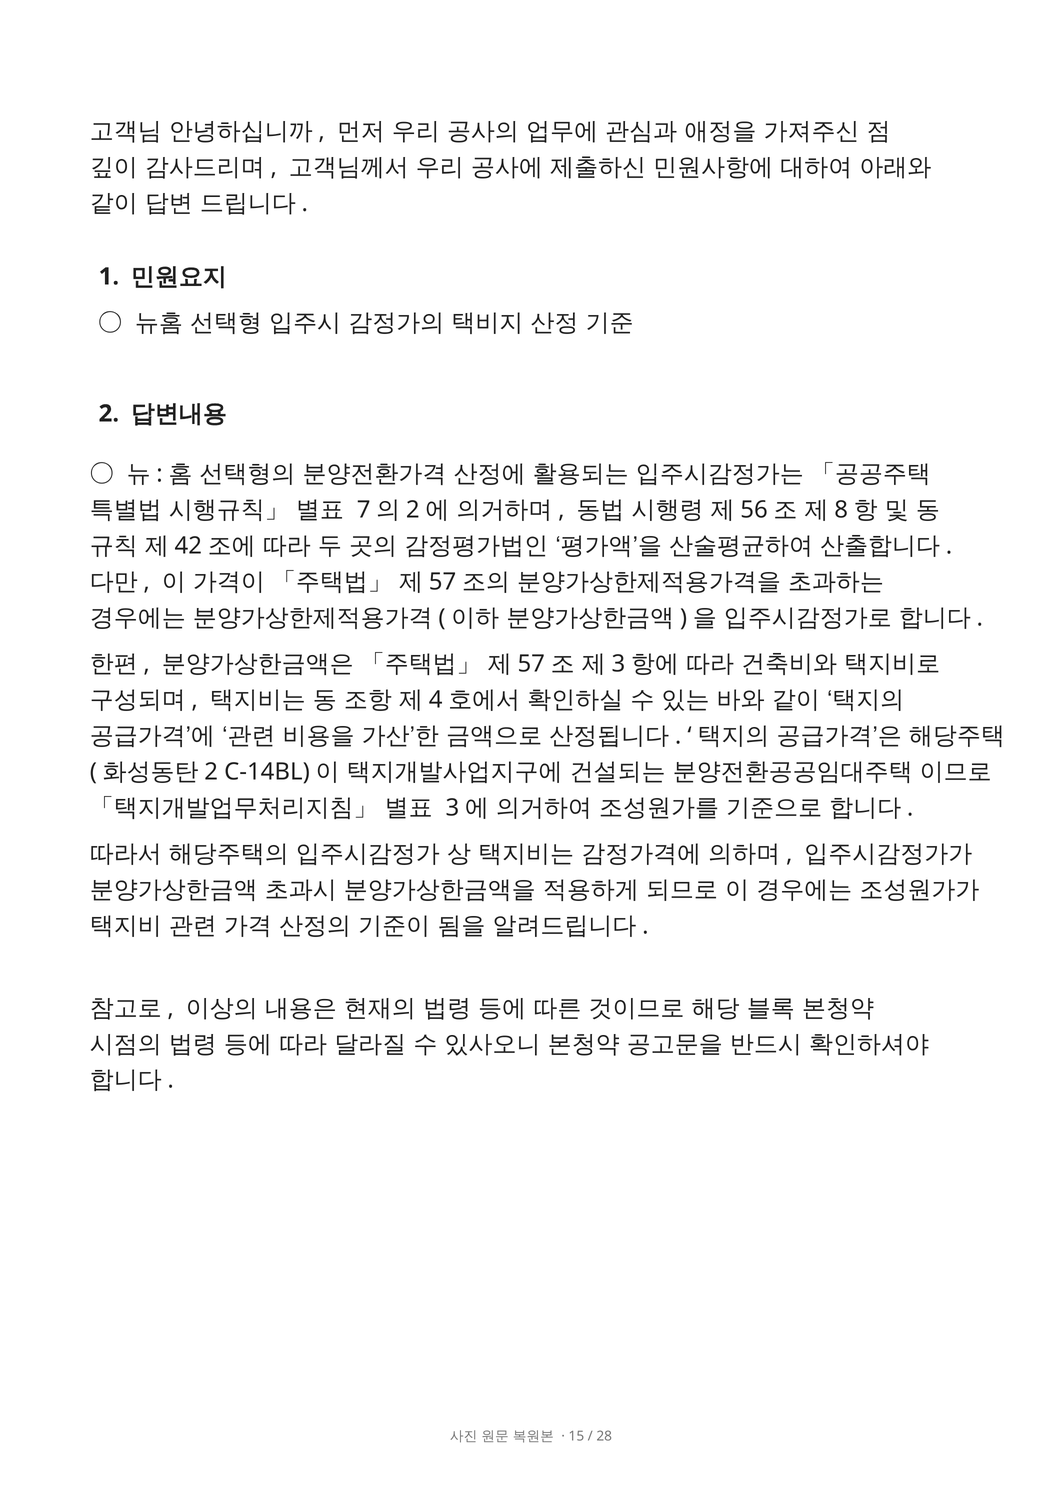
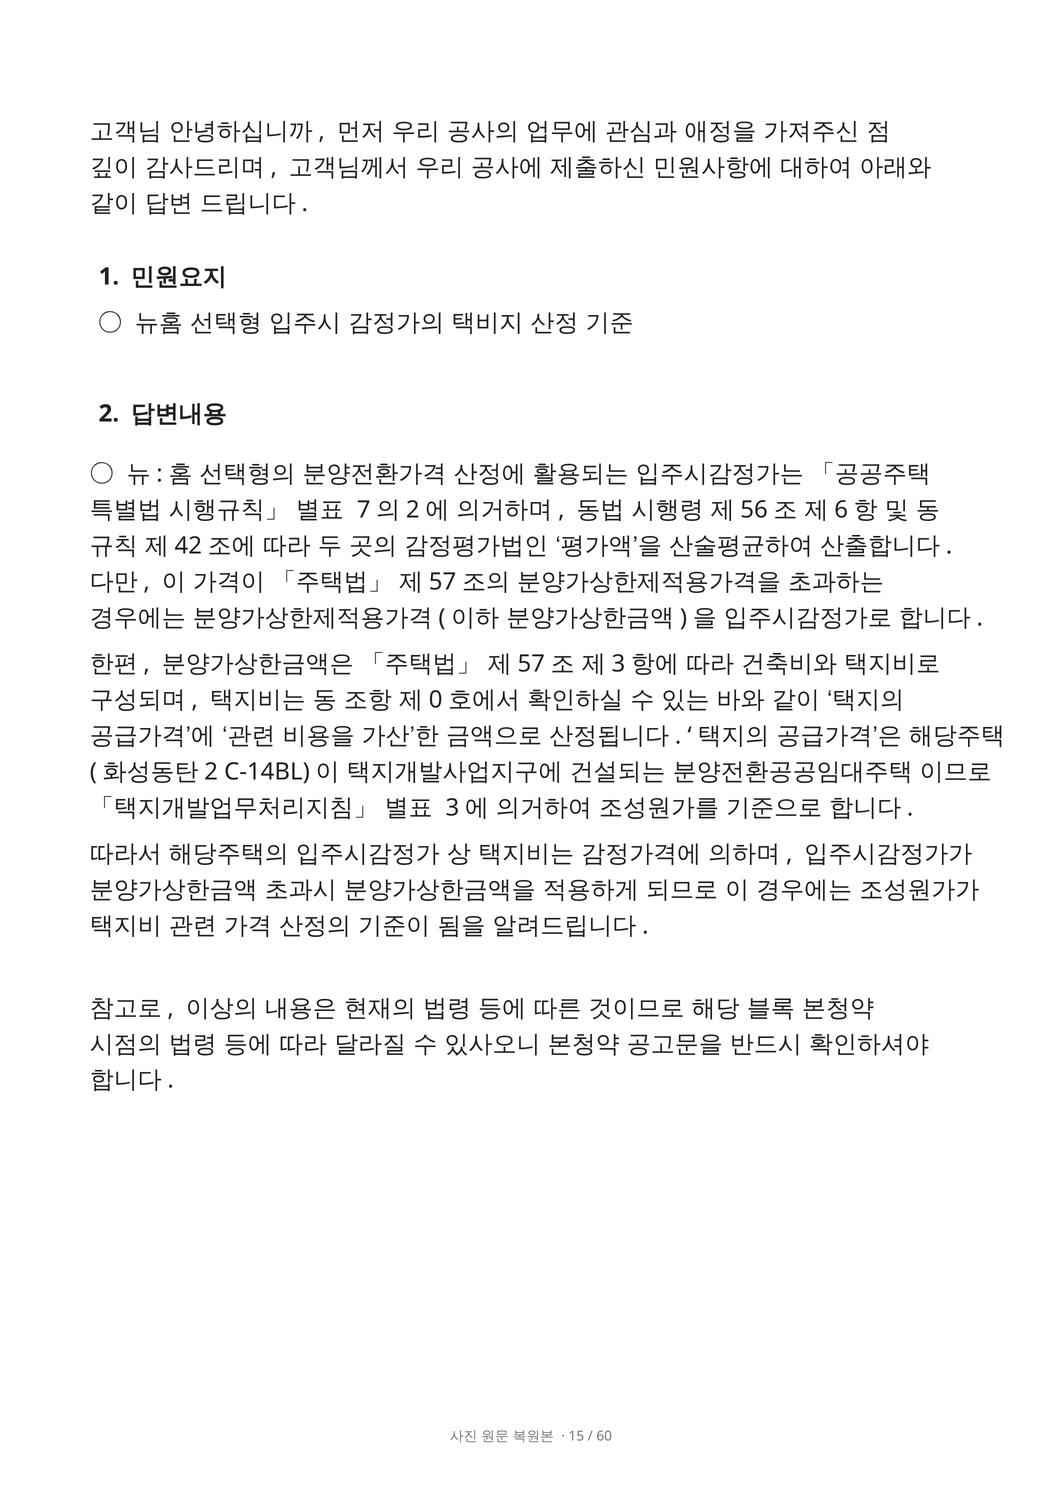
8: 8 -> 6 (841, 510)
4: 4 -> 0 (436, 700)
28: 28 -> 60 (604, 1436)
